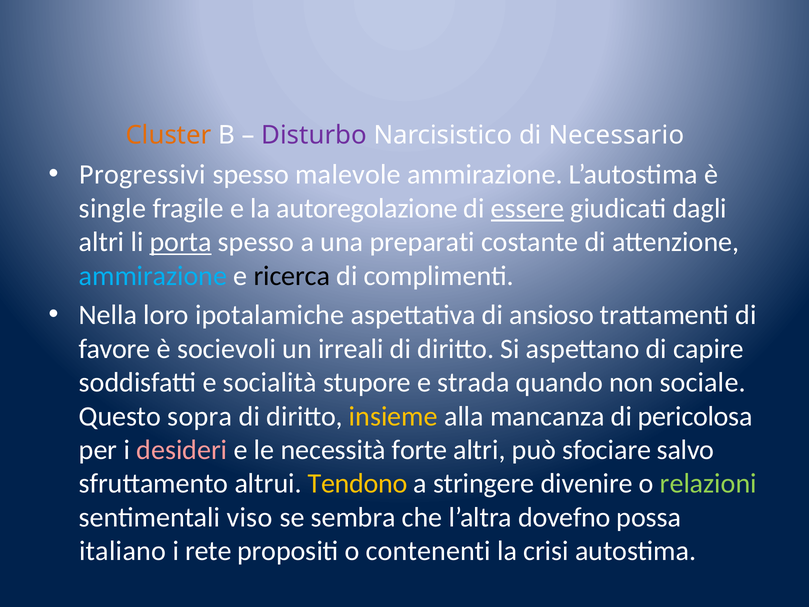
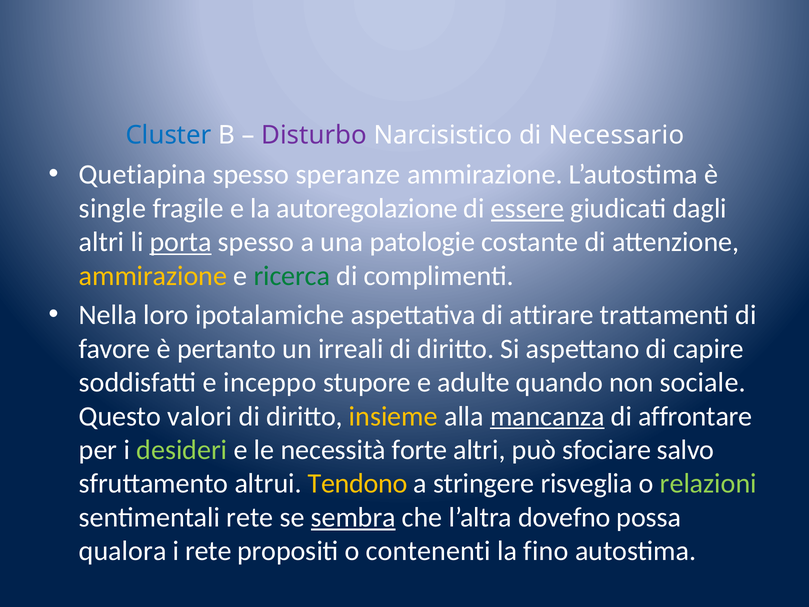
Cluster colour: orange -> blue (169, 135)
Progressivi: Progressivi -> Quetiapina (143, 175)
malevole: malevole -> speranze (348, 175)
preparati: preparati -> patologie (422, 242)
ammirazione colour: light blue -> yellow (153, 276)
ricerca colour: black -> green (292, 276)
ansioso: ansioso -> attirare (552, 315)
socievoli: socievoli -> pertanto (227, 349)
socialità: socialità -> inceppo (270, 382)
strada: strada -> adulte (474, 382)
sopra: sopra -> valori (200, 416)
mancanza underline: none -> present (547, 416)
pericolosa: pericolosa -> affrontare (695, 416)
desideri colour: pink -> light green (182, 450)
divenire: divenire -> risveglia (587, 483)
sentimentali viso: viso -> rete (250, 517)
sembra underline: none -> present (353, 517)
italiano: italiano -> qualora (123, 551)
crisi: crisi -> fino (546, 551)
